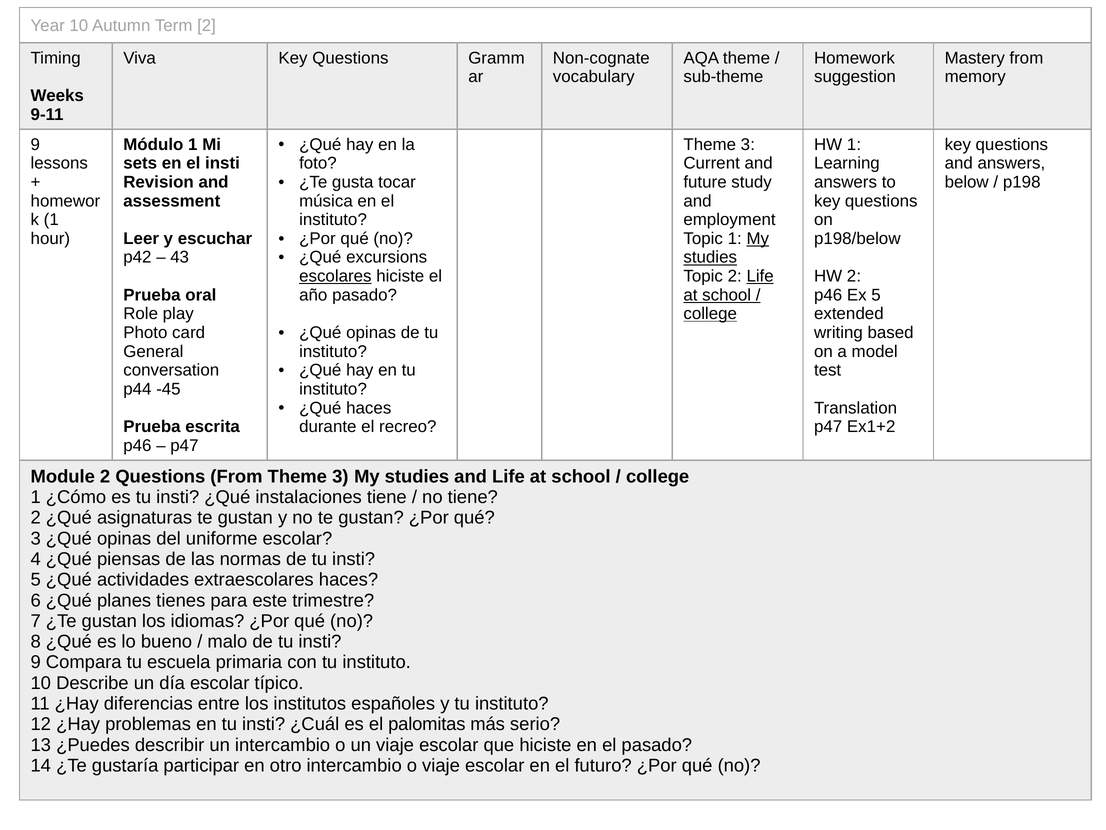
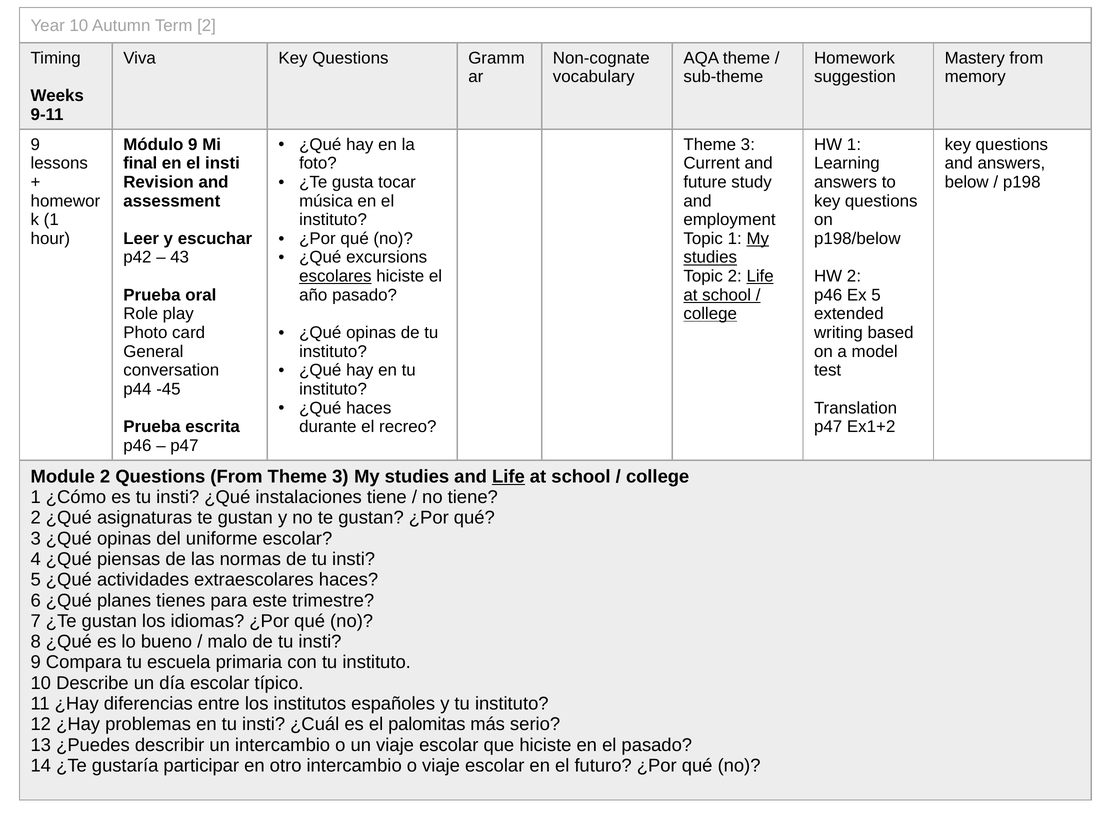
Módulo 1: 1 -> 9 (193, 144)
sets: sets -> final (140, 163)
Life underline: none -> present (508, 476)
